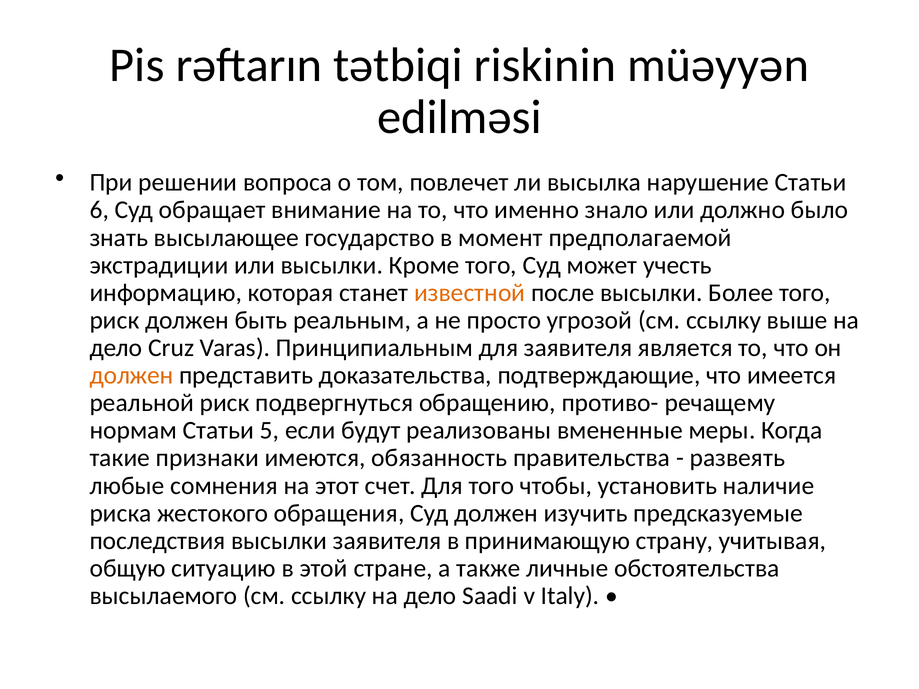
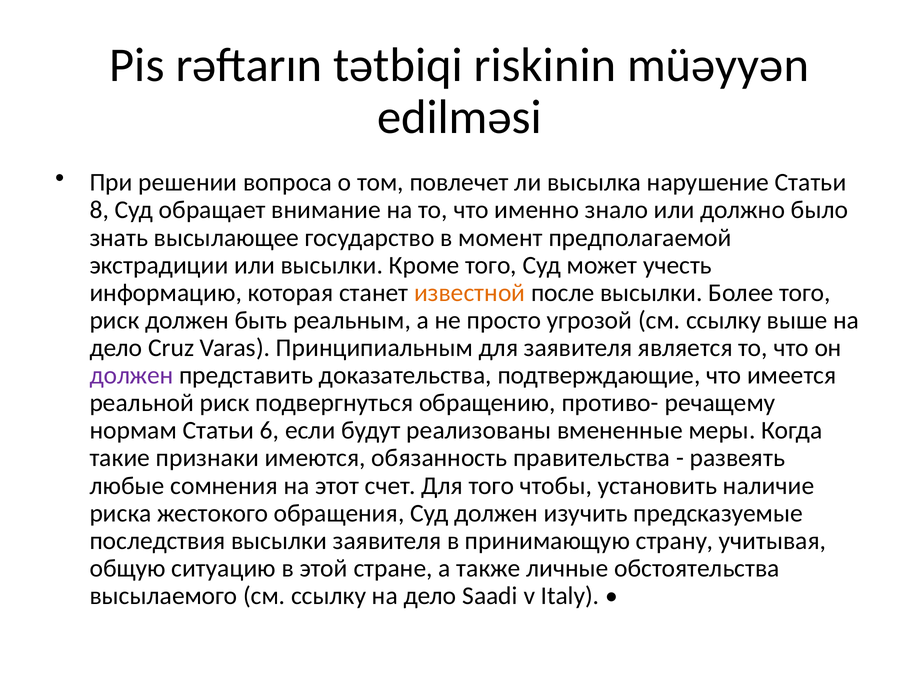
6: 6 -> 8 (99, 210)
должен colour: orange -> purple (132, 376)
5: 5 -> 6 (270, 431)
